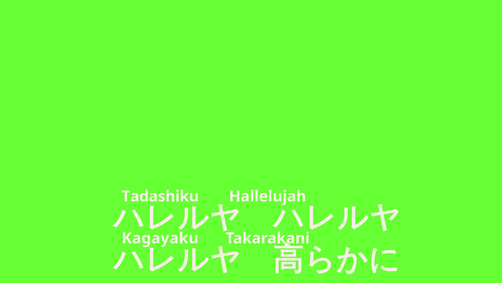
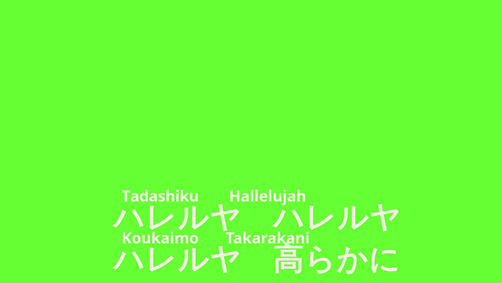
Kagayaku: Kagayaku -> Koukaimo (160, 238)
